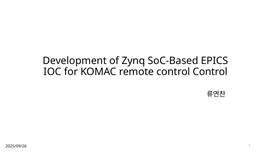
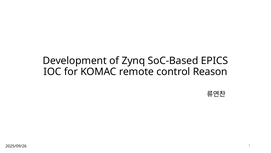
control Control: Control -> Reason (210, 71)
